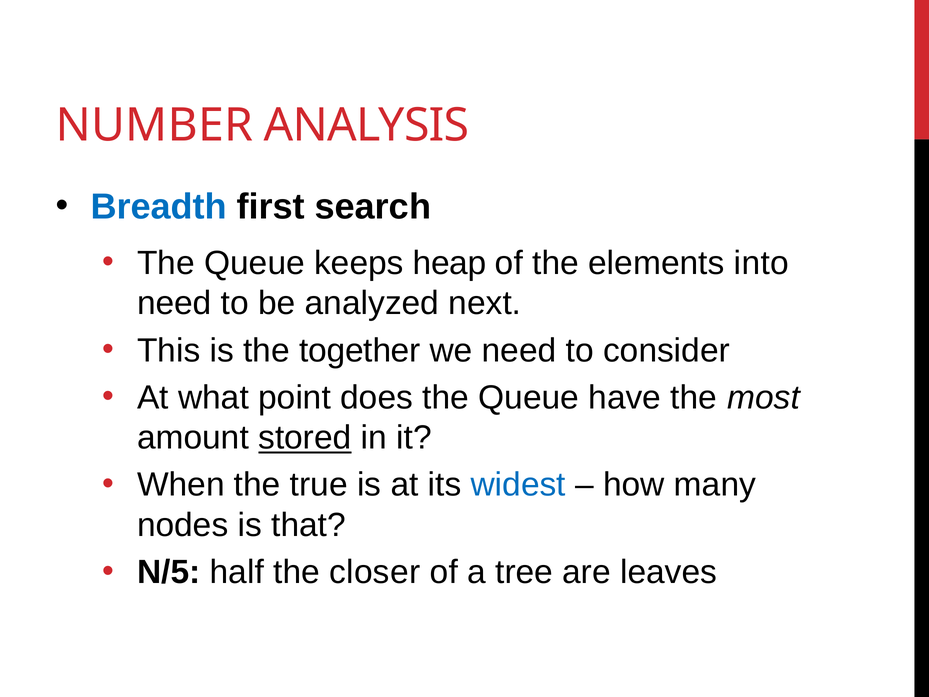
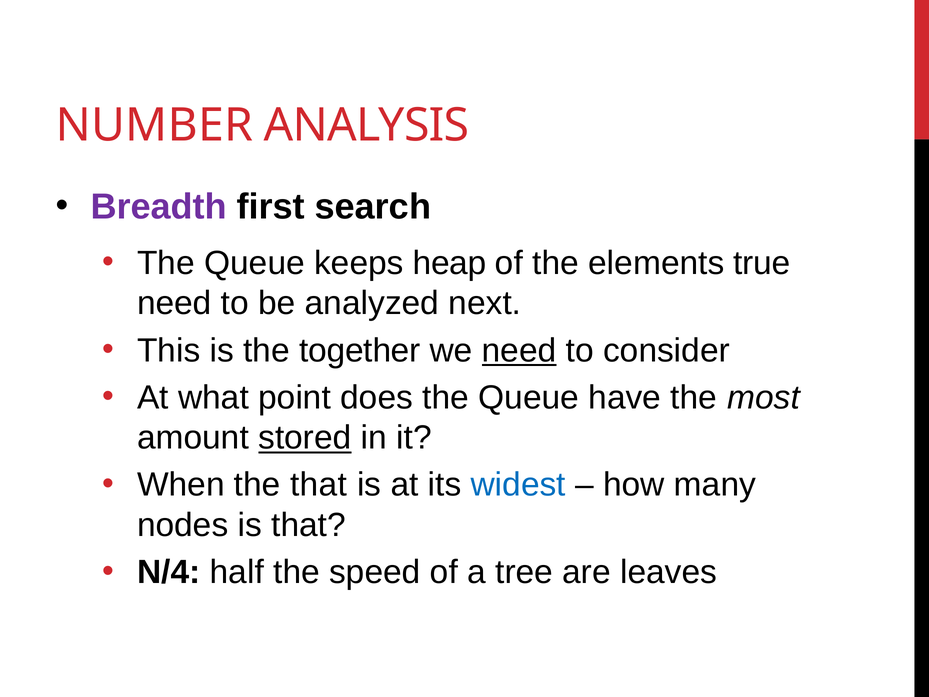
Breadth colour: blue -> purple (159, 207)
into: into -> true (762, 263)
need underline: none -> present (519, 350)
the true: true -> that (319, 485)
N/5: N/5 -> N/4 (169, 572)
closer: closer -> speed (375, 572)
